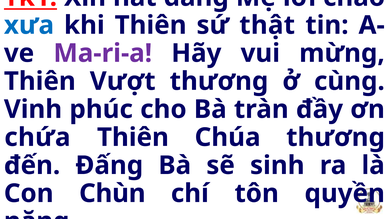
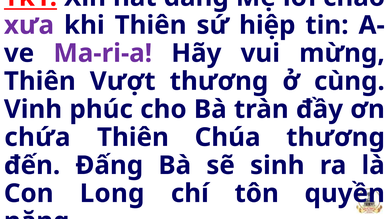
xưa colour: blue -> purple (29, 25)
thật: thật -> hiệp (267, 25)
Chùn: Chùn -> Long (112, 193)
